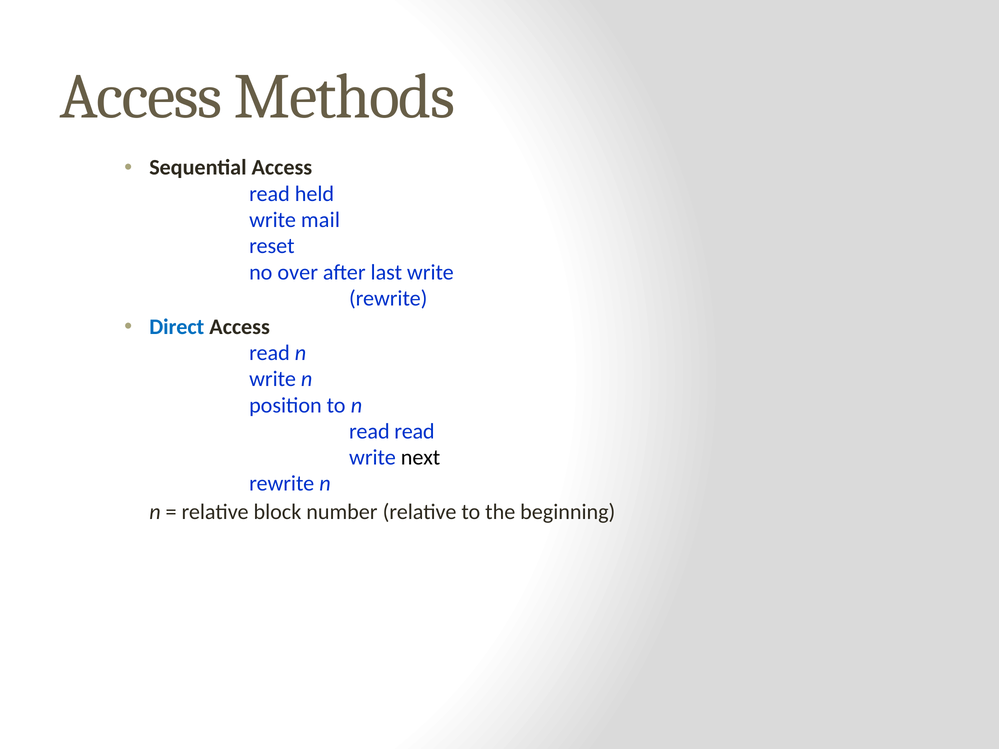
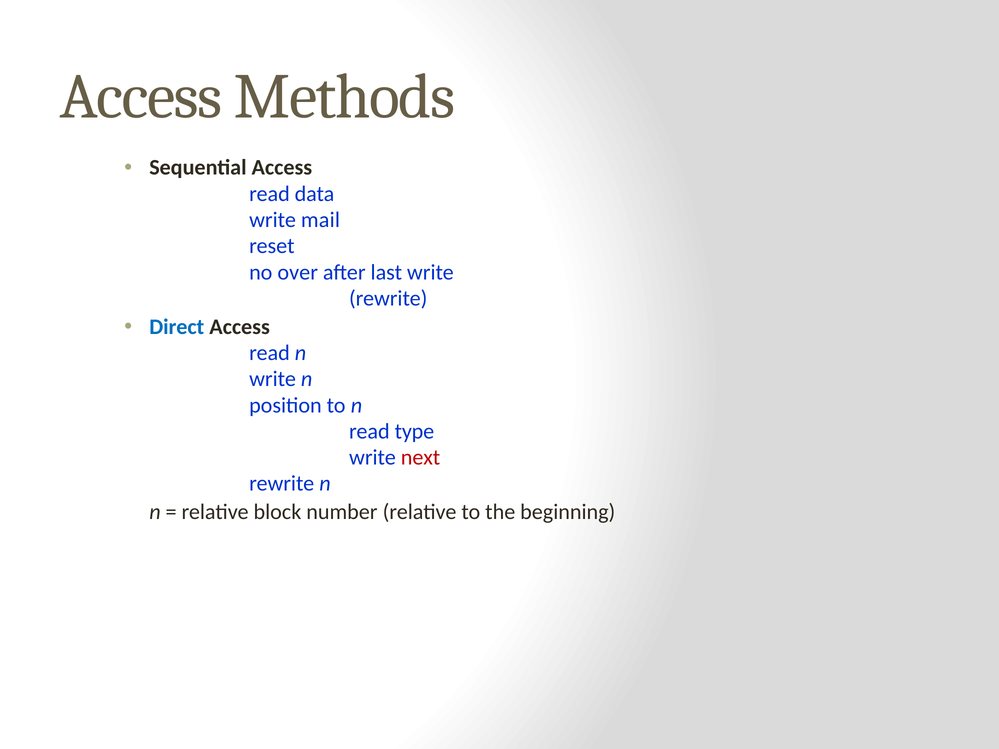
held: held -> data (315, 194)
read read: read -> type (414, 431)
next colour: black -> red (421, 458)
